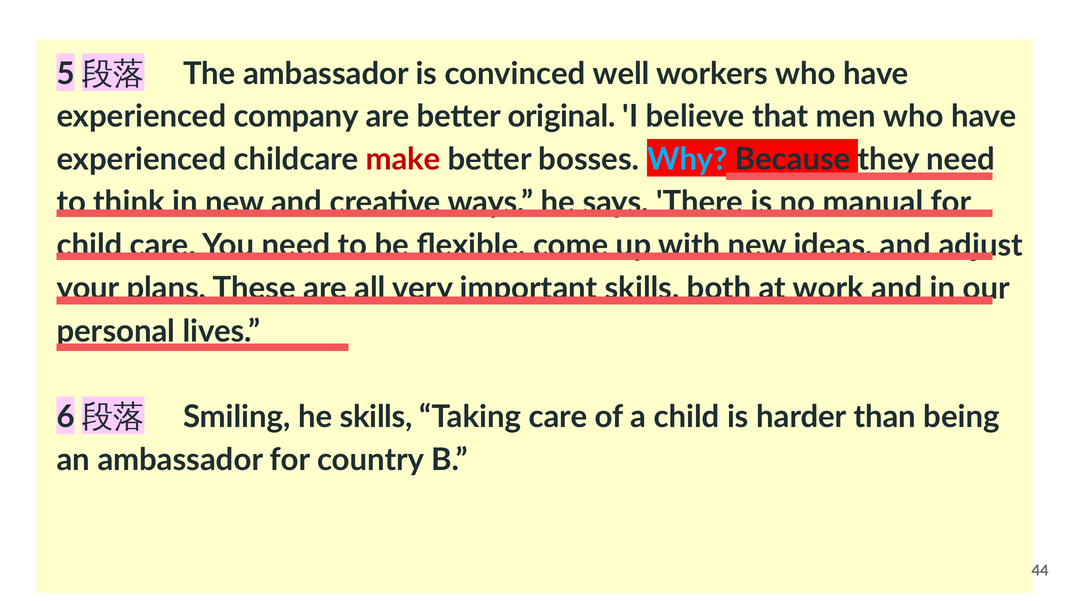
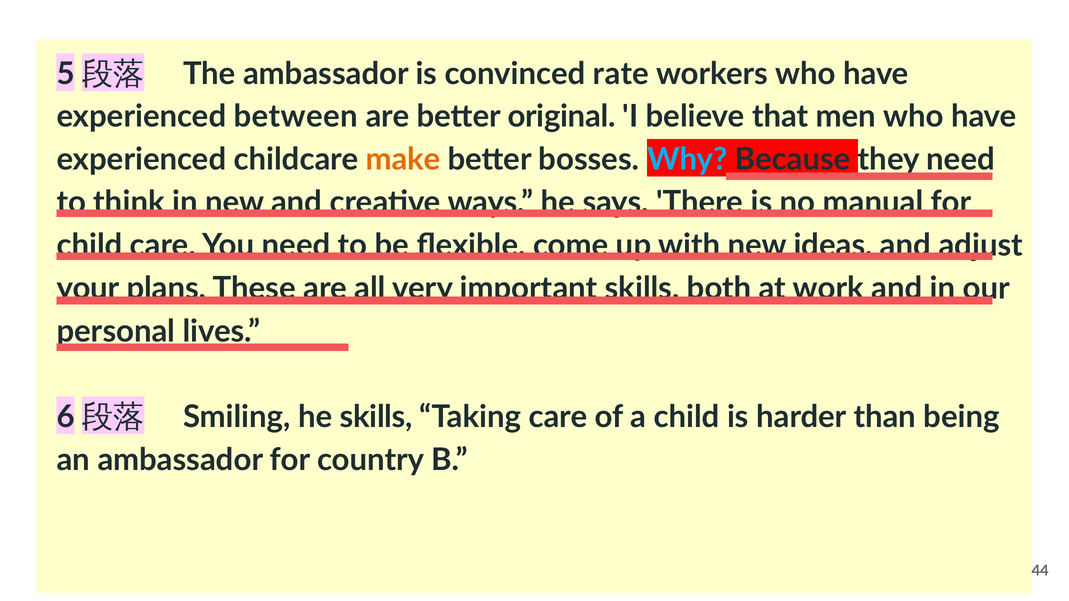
well: well -> rate (621, 74)
company: company -> between (296, 117)
make colour: red -> orange (403, 160)
